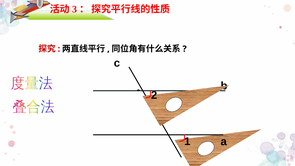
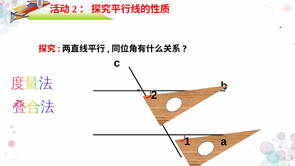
3: 3 -> 2 (74, 9)
